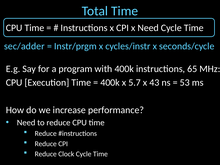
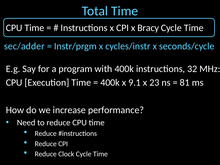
x Need: Need -> Bracy (148, 28)
65: 65 -> 32 (192, 69)
5.7: 5.7 -> 9.1 (135, 83)
43: 43 -> 23 (154, 83)
53: 53 -> 81 (185, 83)
